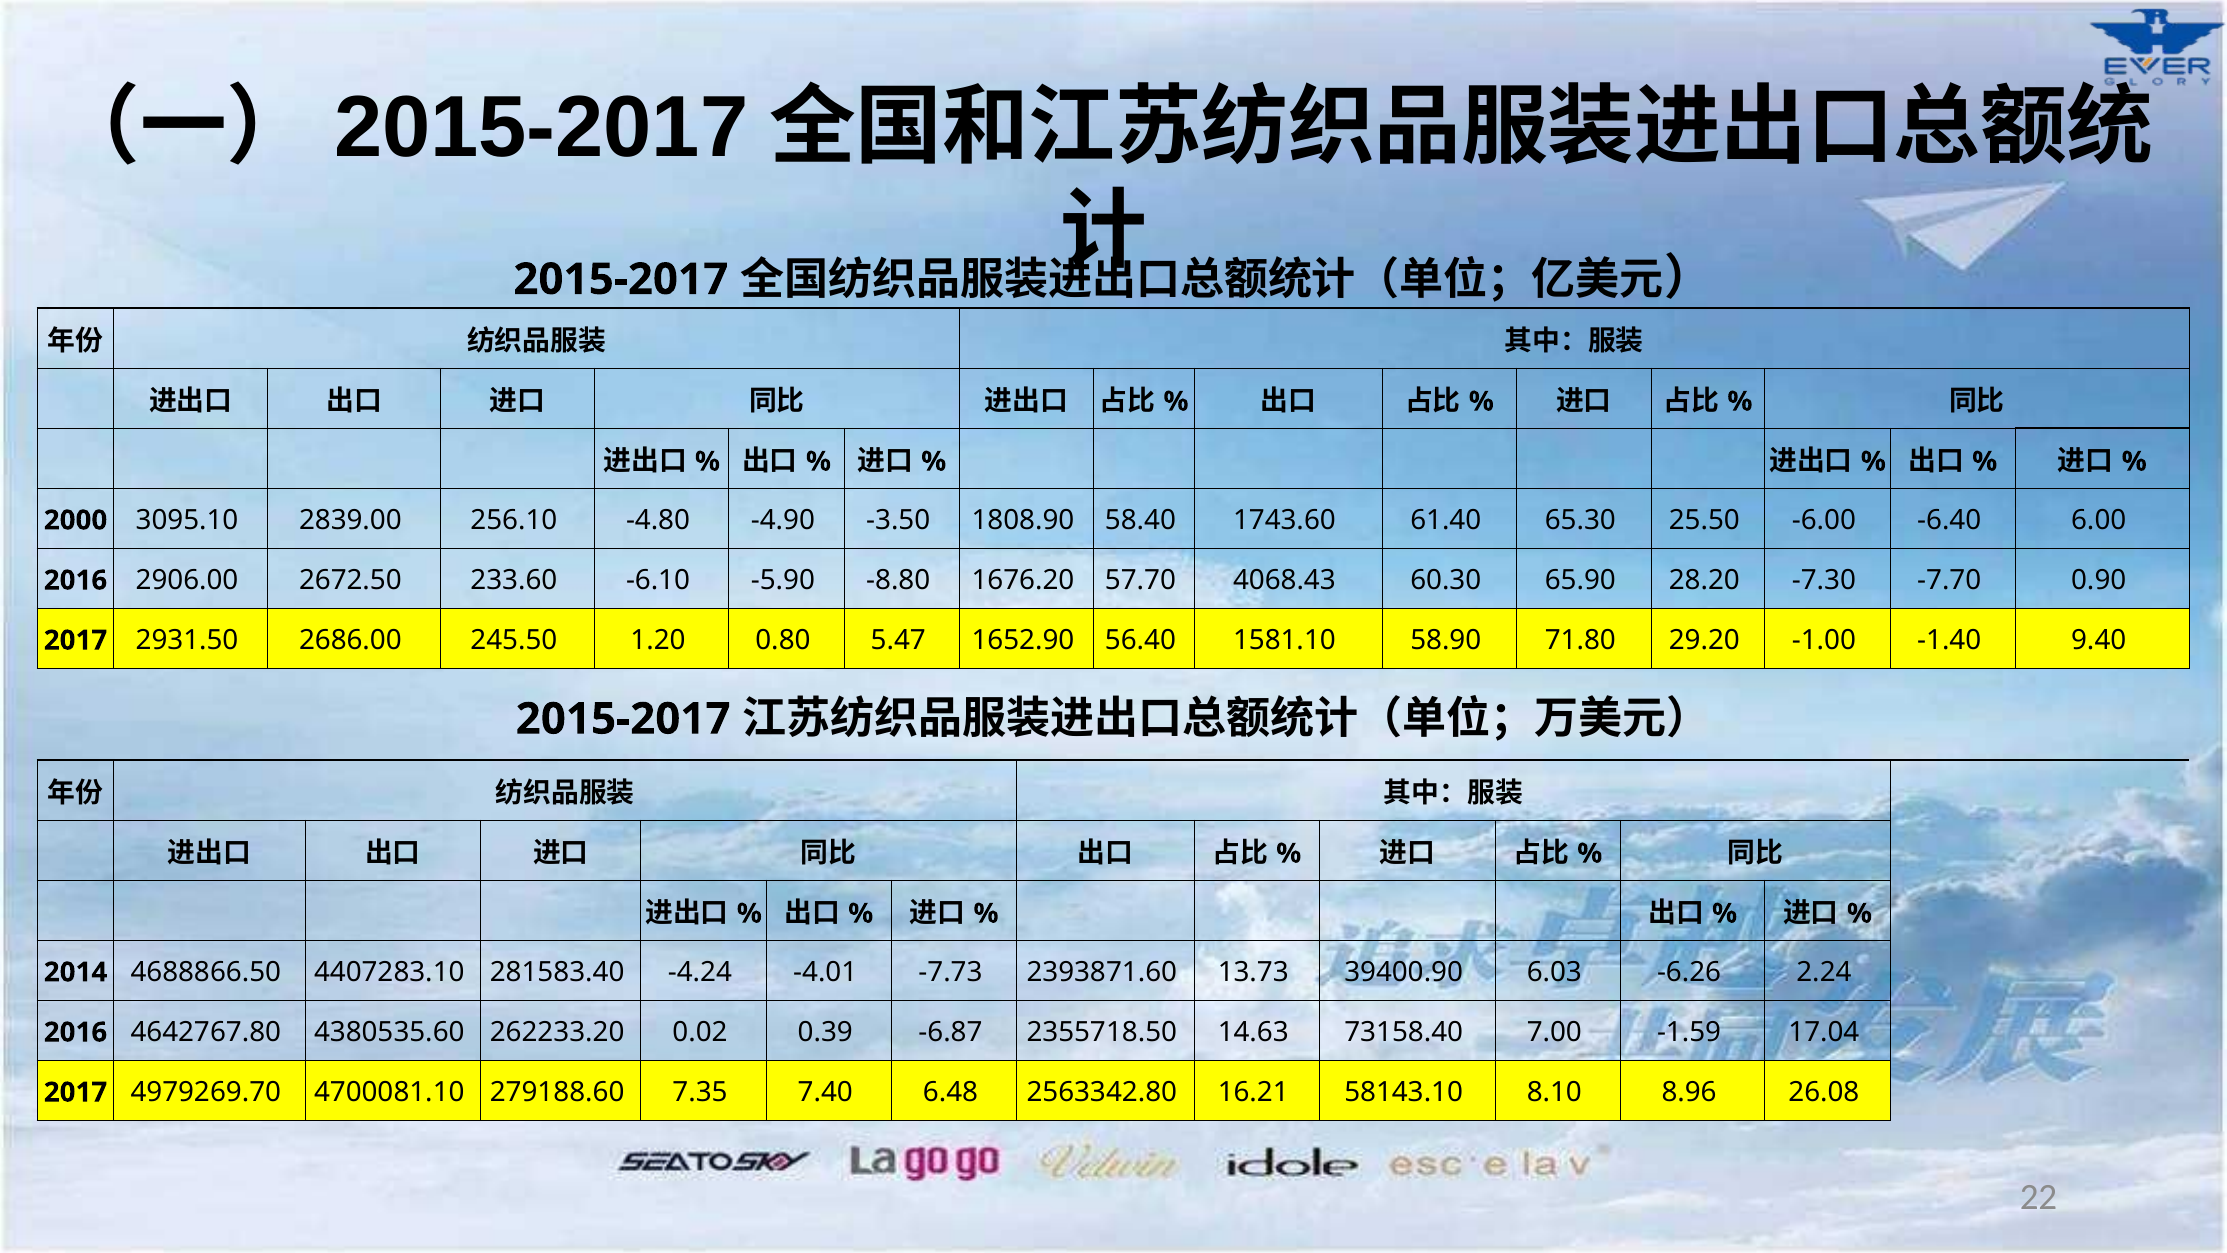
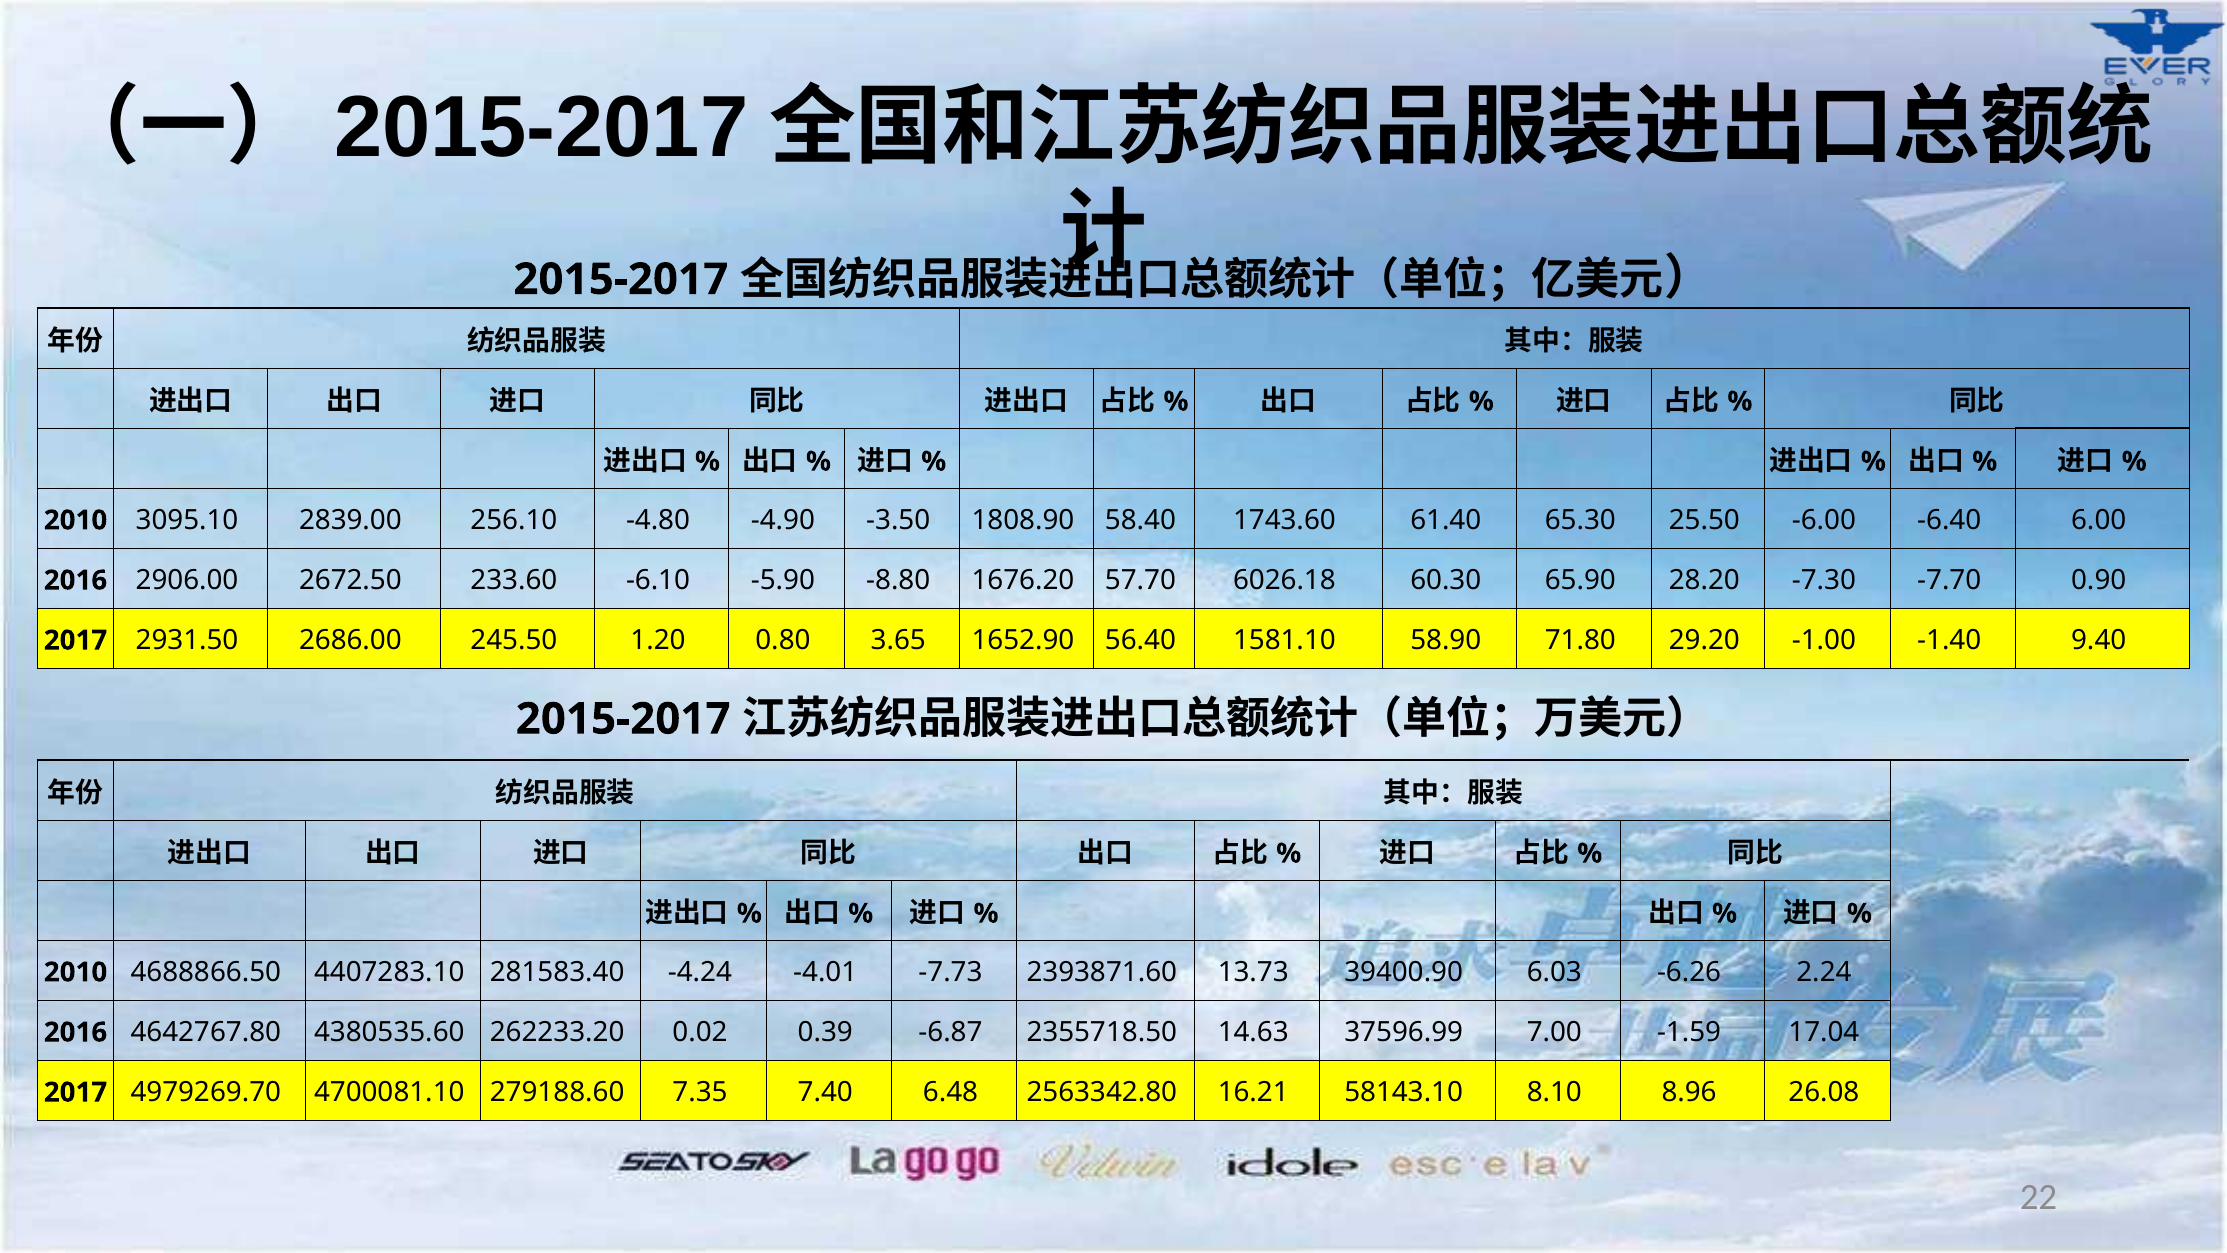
2000: 2000 -> 2010 (76, 520)
4068.43: 4068.43 -> 6026.18 (1284, 580)
5.47: 5.47 -> 3.65 (898, 640)
2014: 2014 -> 2010 (76, 972)
73158.40: 73158.40 -> 37596.99 (1404, 1032)
